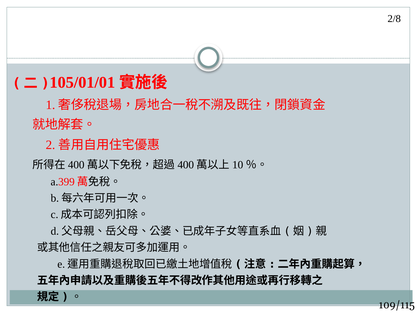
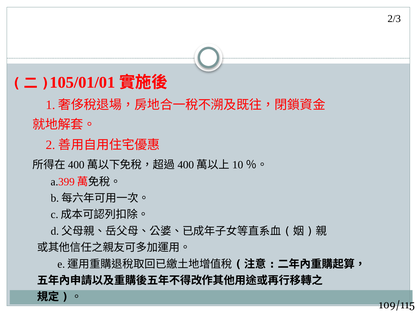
2/8: 2/8 -> 2/3 (394, 19)
